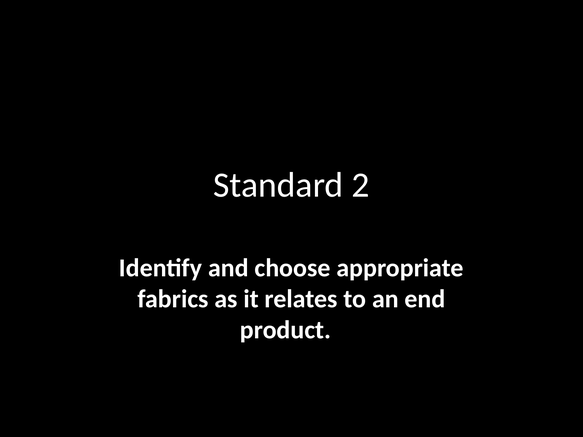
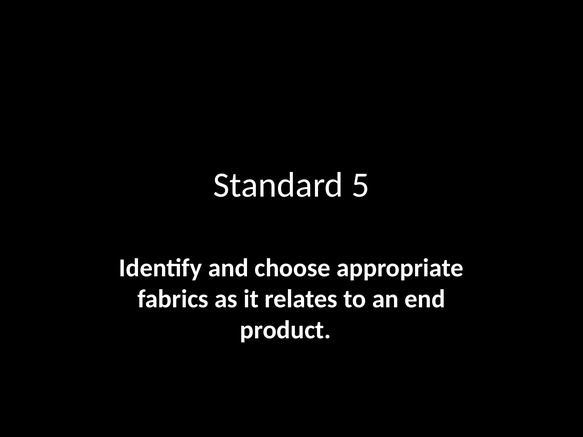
2: 2 -> 5 (360, 185)
